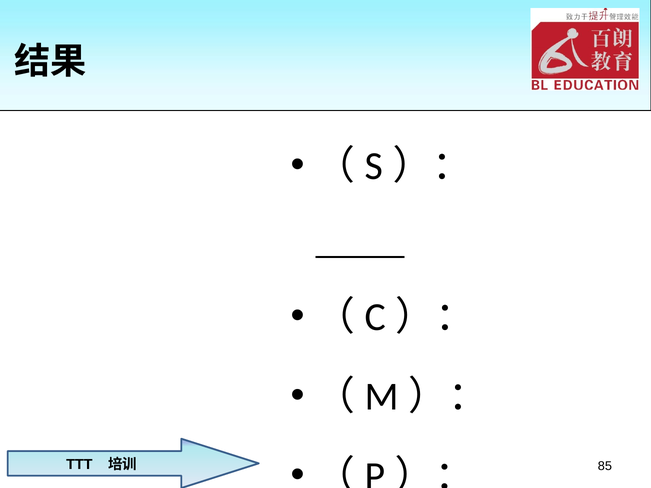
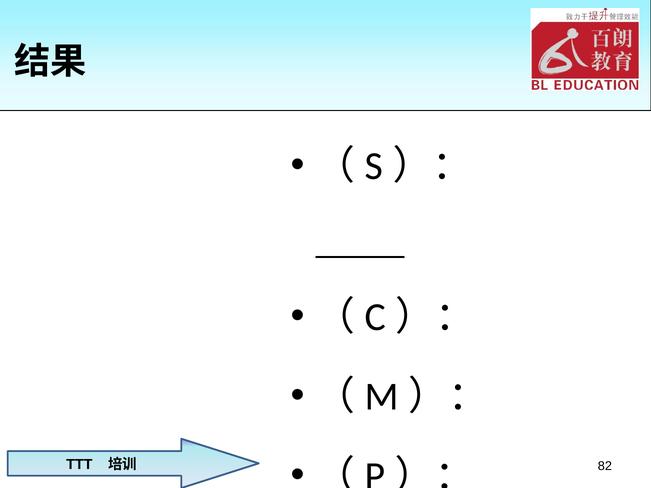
85: 85 -> 82 (605, 466)
